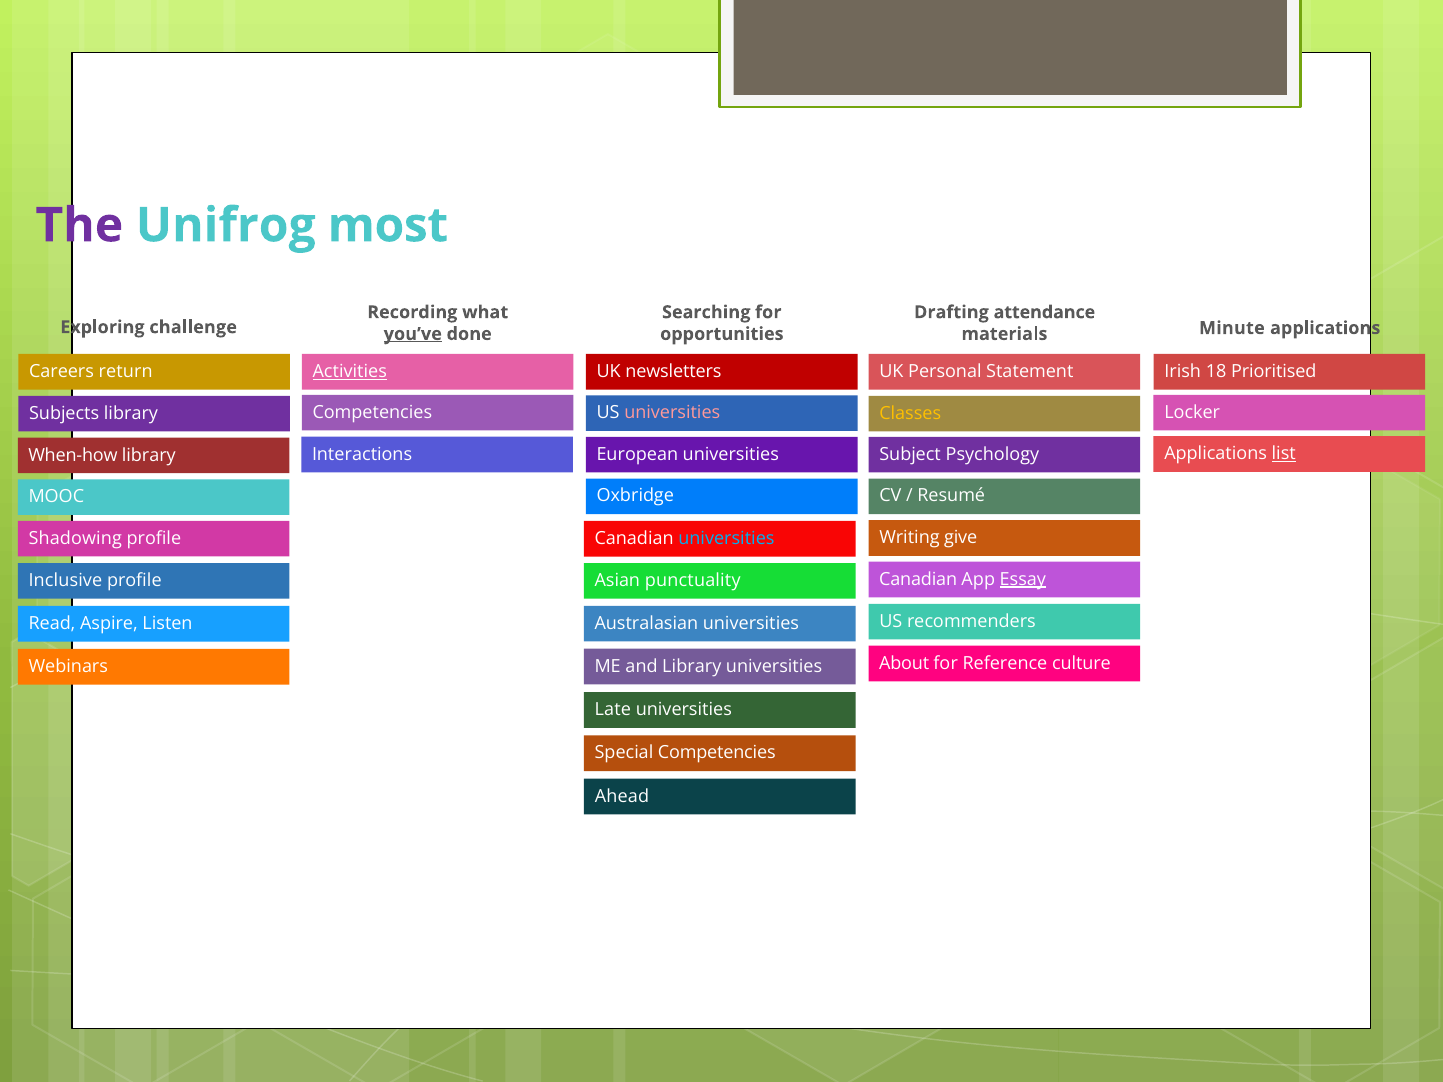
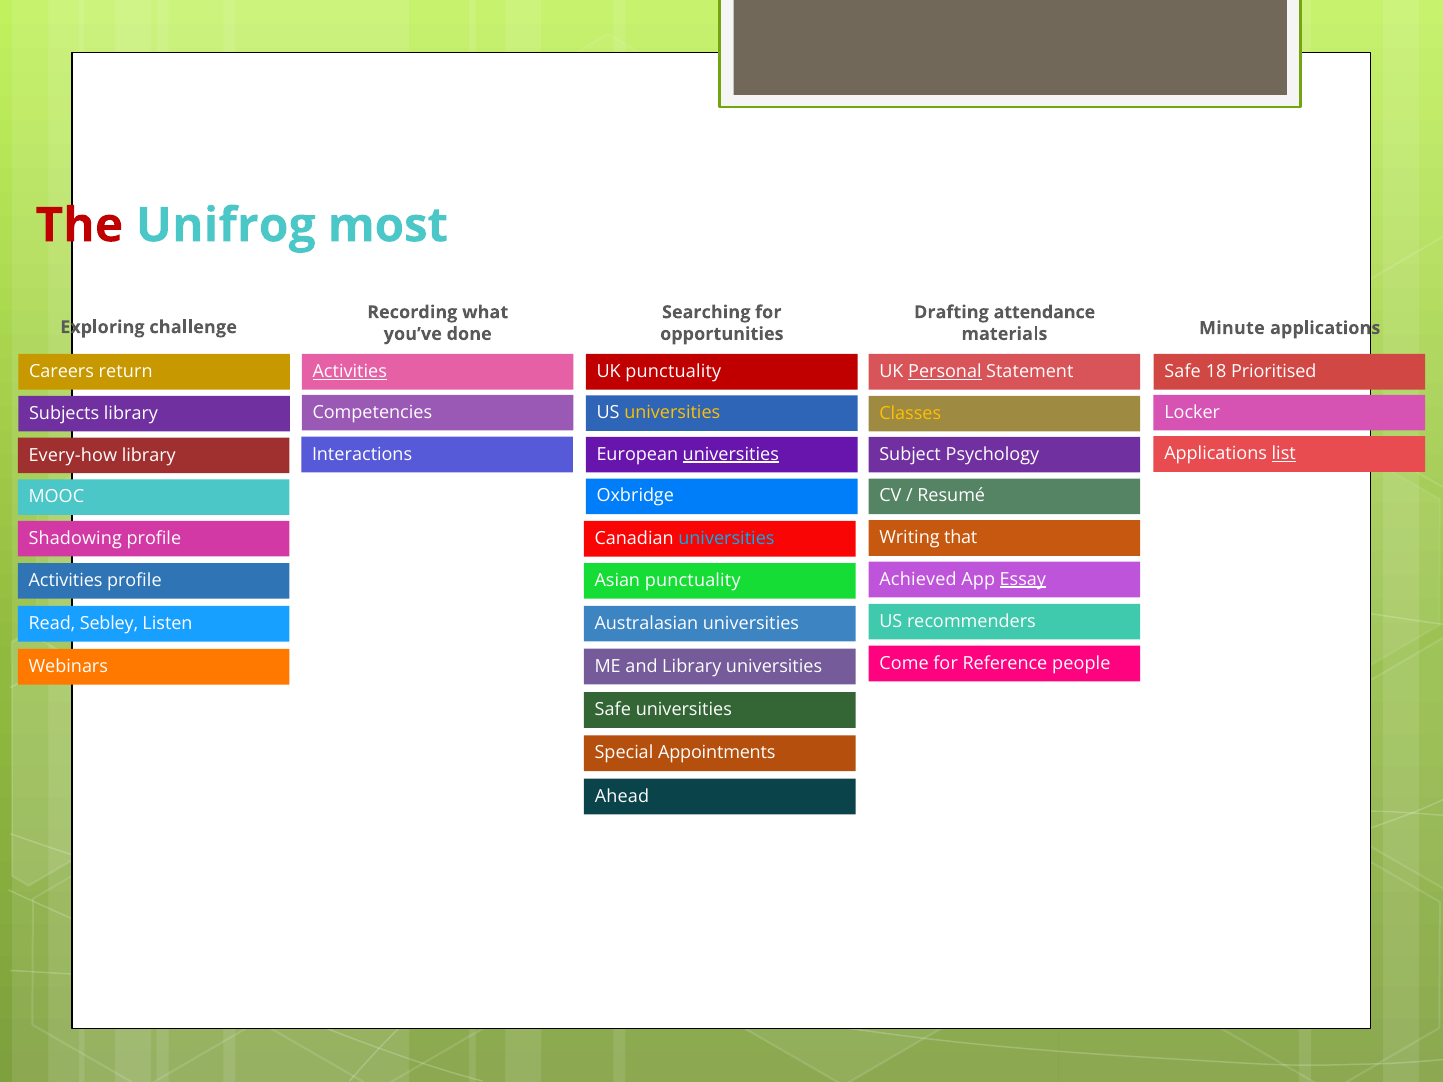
The colour: purple -> red (79, 226)
you’ve underline: present -> none (413, 334)
UK newsletters: newsletters -> punctuality (673, 372)
Personal underline: none -> present (945, 372)
Irish: Irish -> Safe (1183, 372)
universities colour: pink -> yellow (672, 413)
universities underline: none -> present (731, 454)
When-how: When-how -> Every-how (73, 455)
give: give -> that (961, 538)
Canadian: Canadian -> Achieved (918, 579)
Inclusive: Inclusive -> Activities (66, 581)
Aspire: Aspire -> Sebley (109, 624)
About: About -> Come (904, 663)
culture: culture -> people (1081, 663)
Late: Late -> Safe (613, 710)
Special Competencies: Competencies -> Appointments (717, 753)
